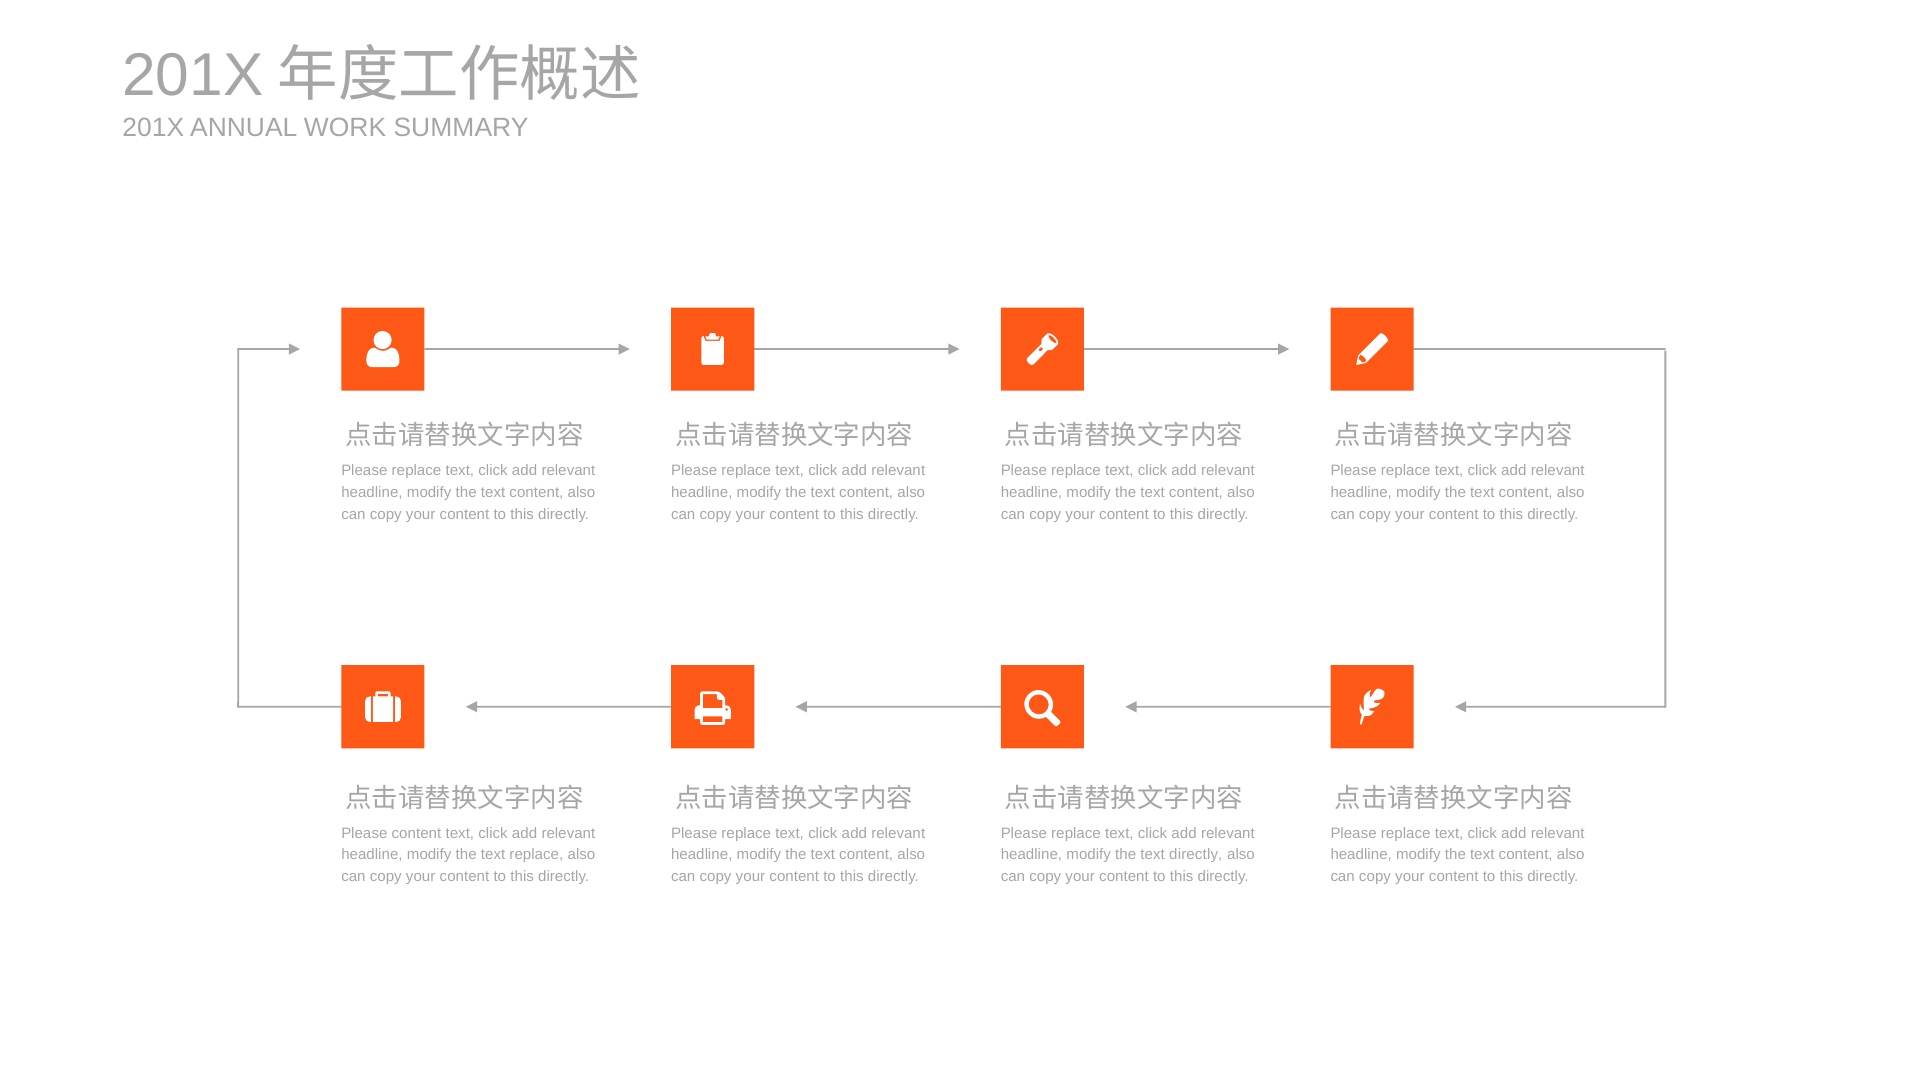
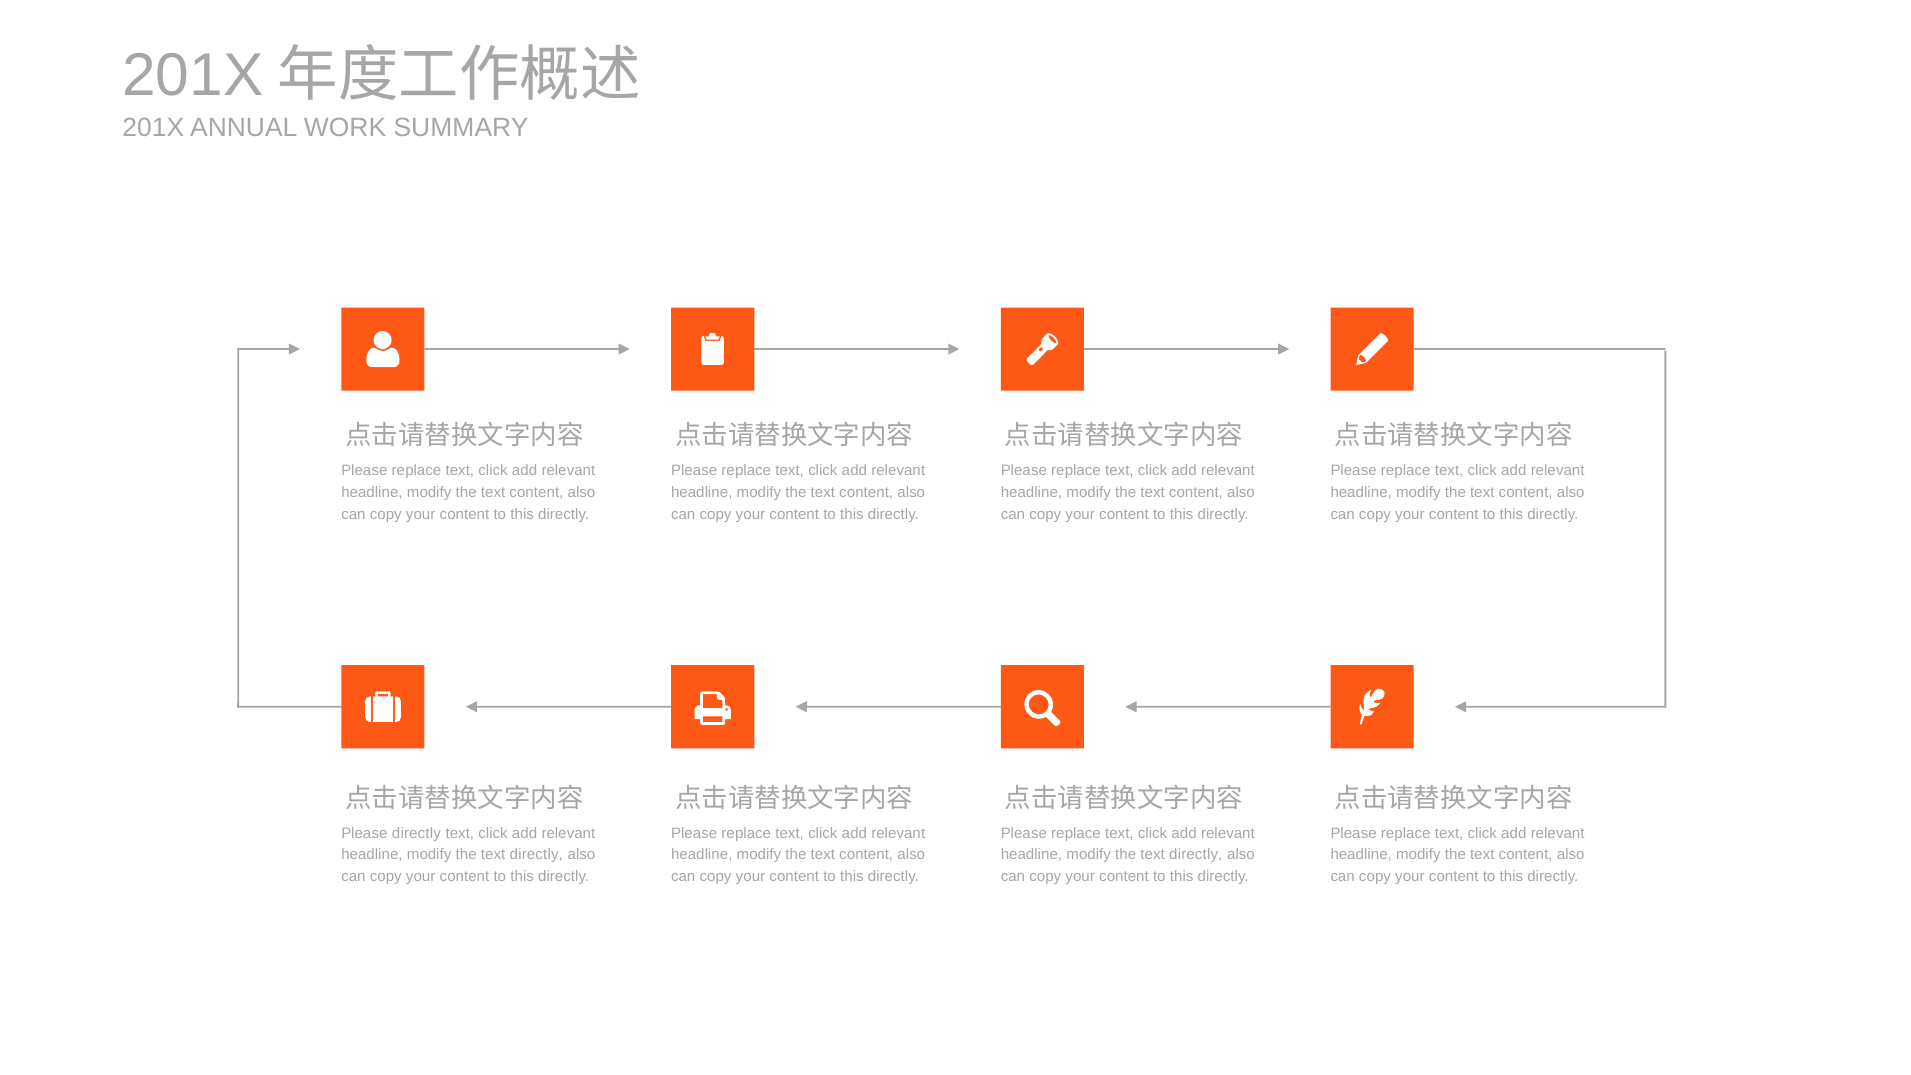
Please content: content -> directly (416, 833)
replace: replace -> directly (536, 855)
